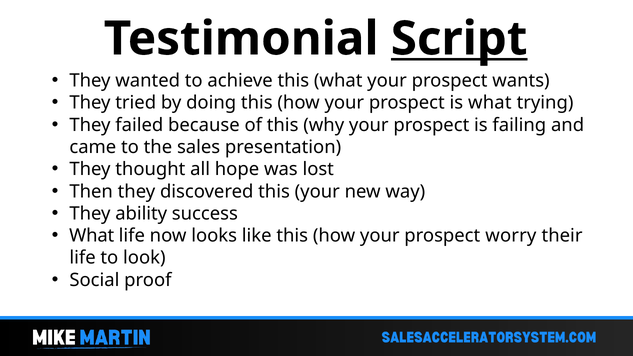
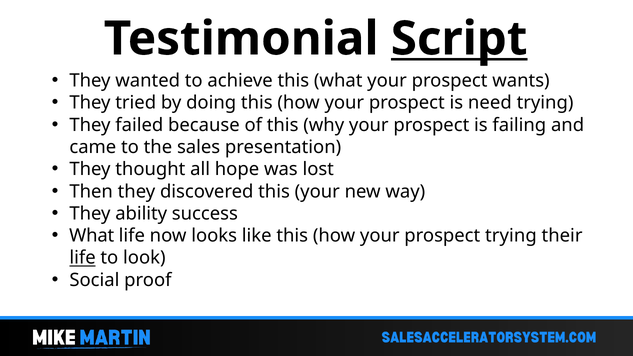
is what: what -> need (490, 103)
prospect worry: worry -> trying (511, 236)
life underline: none -> present (83, 258)
